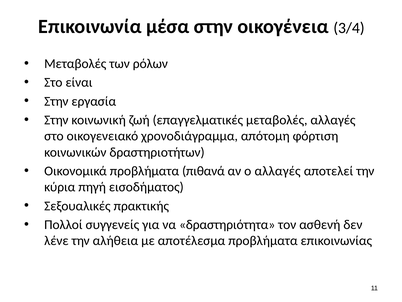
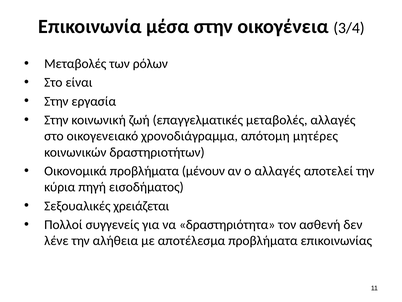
φόρτιση: φόρτιση -> μητέρες (315, 136)
πιθανά: πιθανά -> μένουν (203, 171)
πρακτικής: πρακτικής -> χρειάζεται (141, 206)
